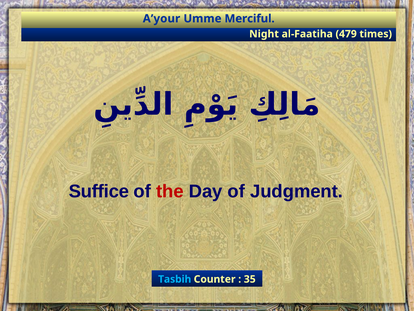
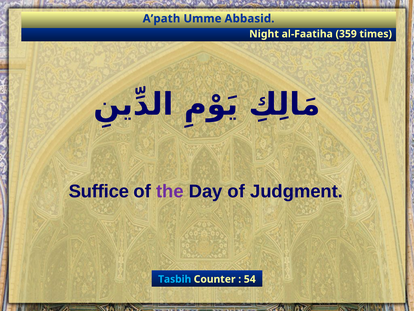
A’your: A’your -> A’path (161, 19)
Merciful: Merciful -> Abbasid (249, 19)
479: 479 -> 359 (346, 34)
the colour: red -> purple (170, 191)
35: 35 -> 54 (250, 279)
